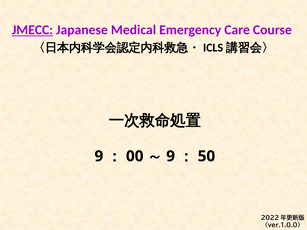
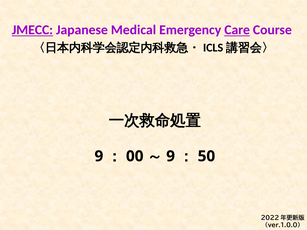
Care underline: none -> present (237, 30)
